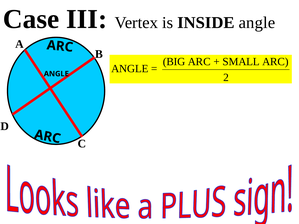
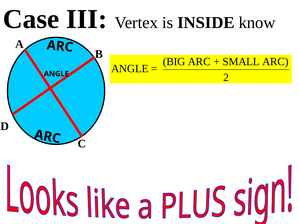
INSIDE angle: angle -> know (257, 23)
